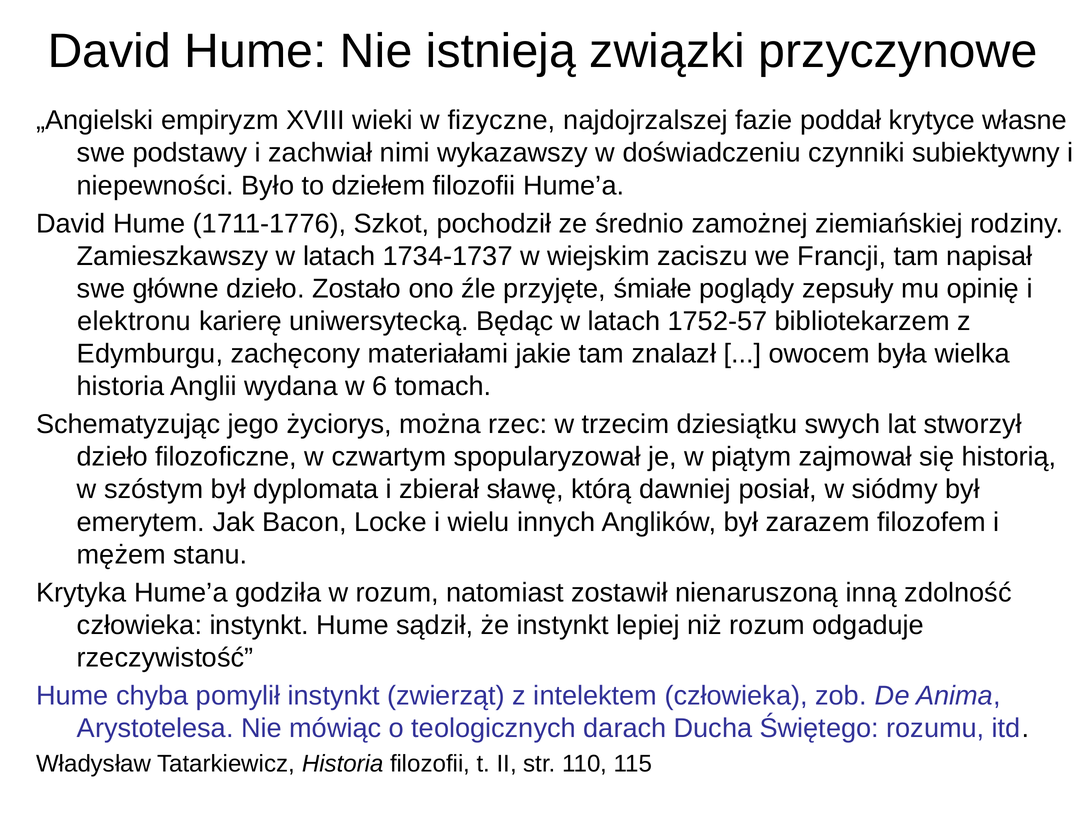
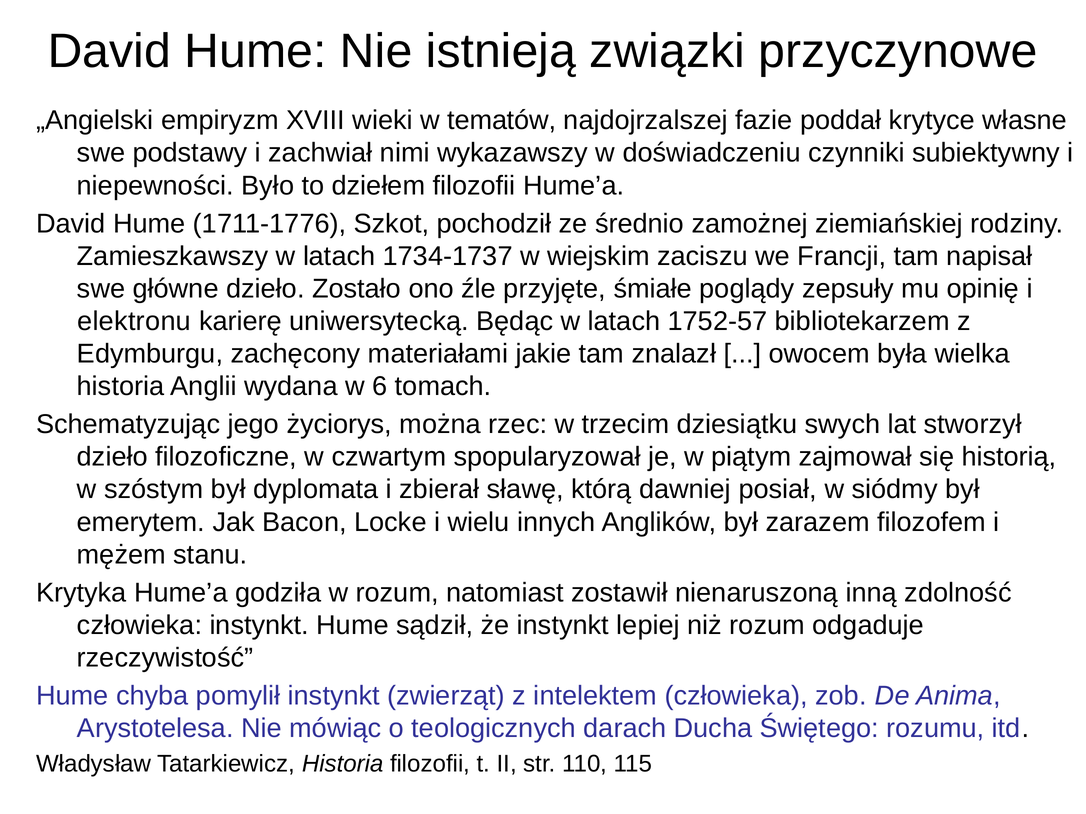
fizyczne: fizyczne -> tematów (502, 121)
